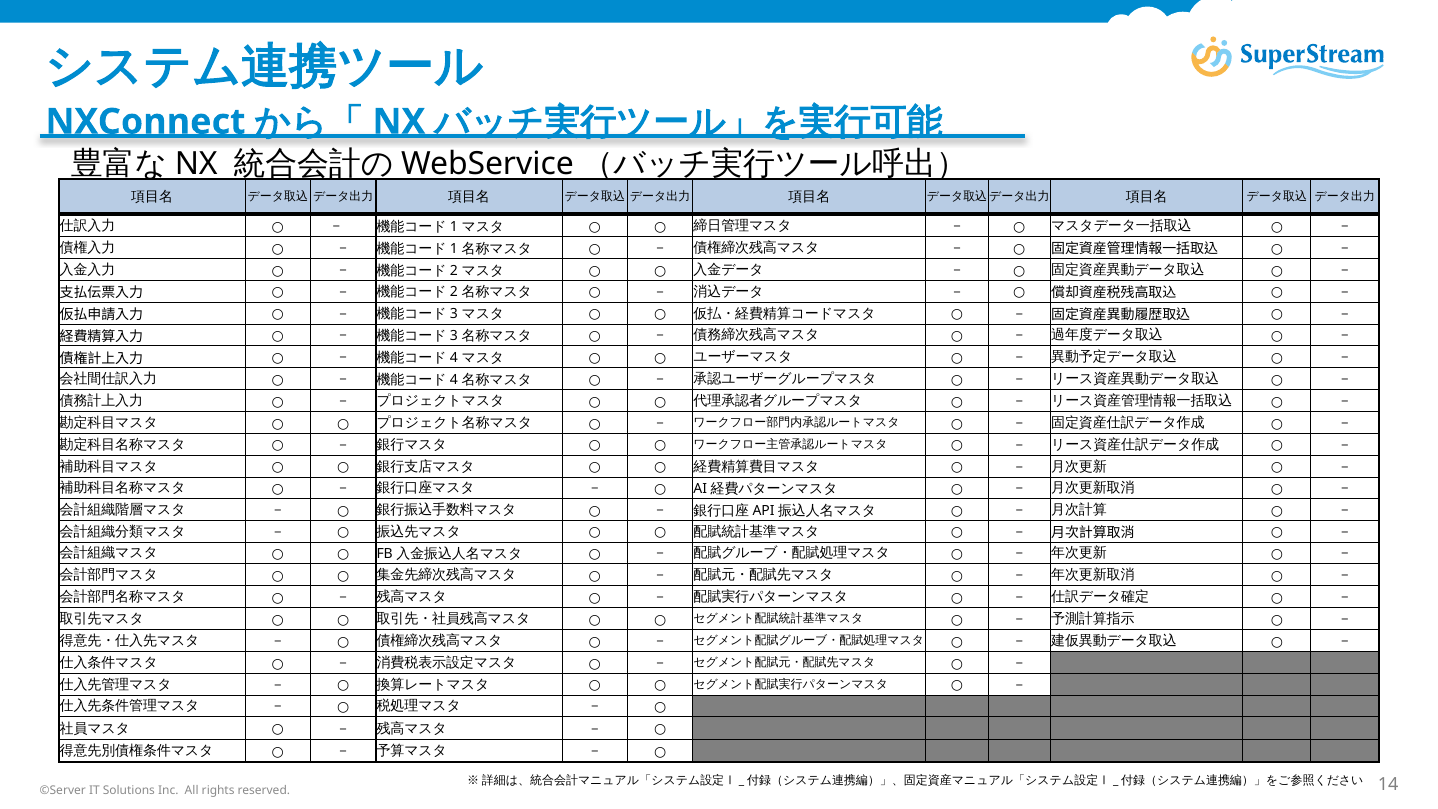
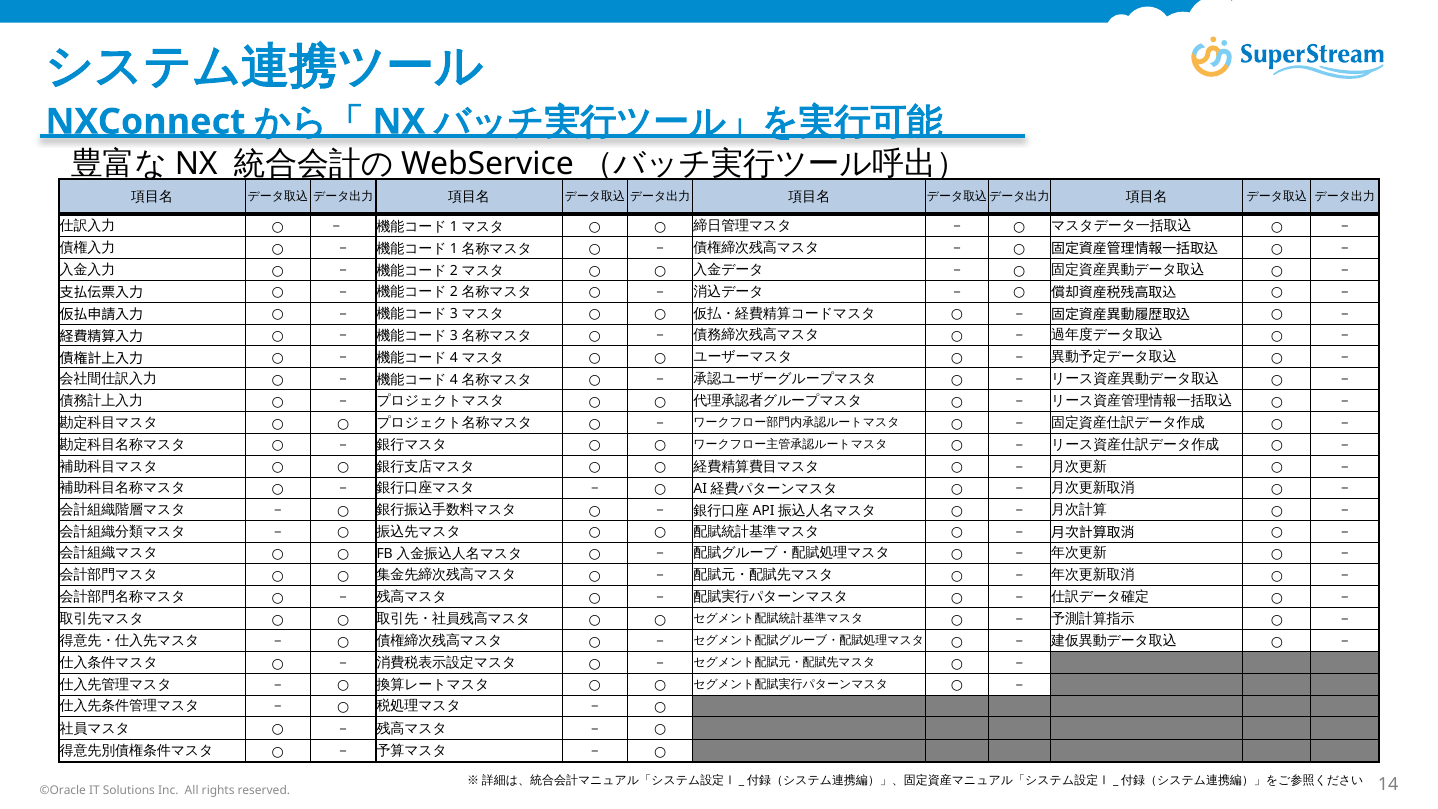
©Server: ©Server -> ©Oracle (63, 790)
